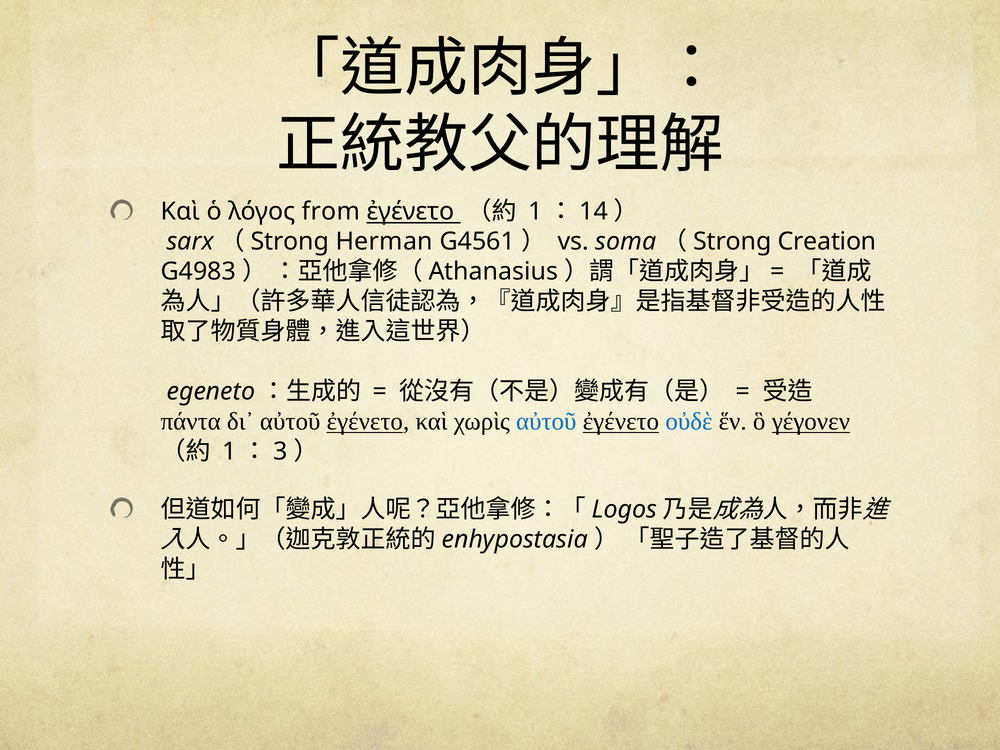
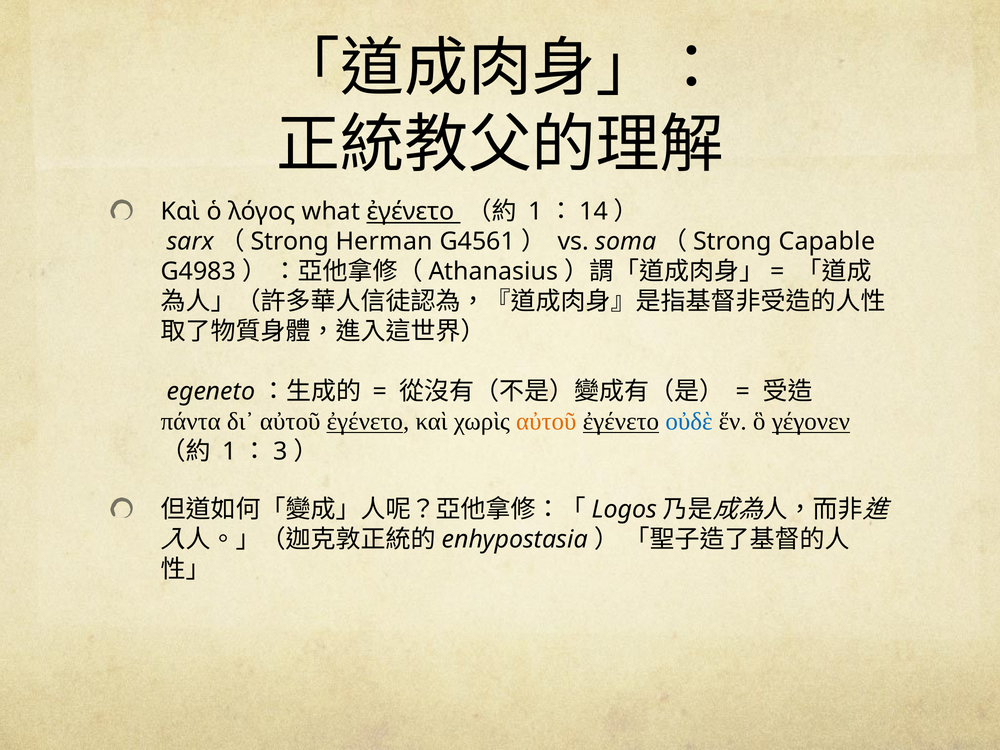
from: from -> what (331, 212)
Creation: Creation -> Capable (827, 242)
αὐτοῦ colour: blue -> orange (546, 422)
